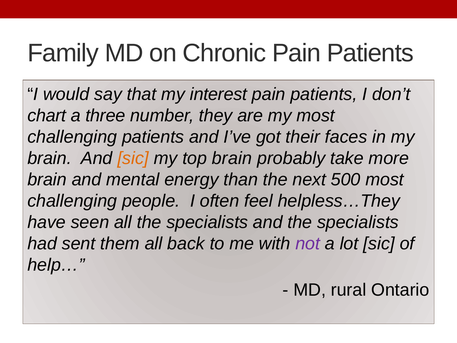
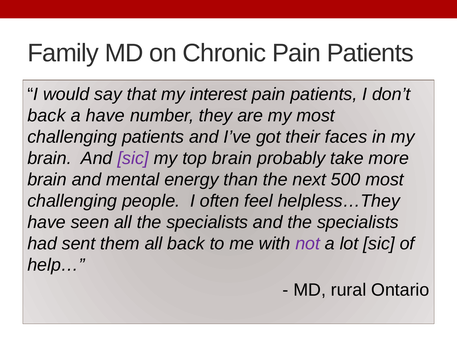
chart: chart -> back (47, 116)
a three: three -> have (105, 116)
sic colour: orange -> purple (133, 158)
